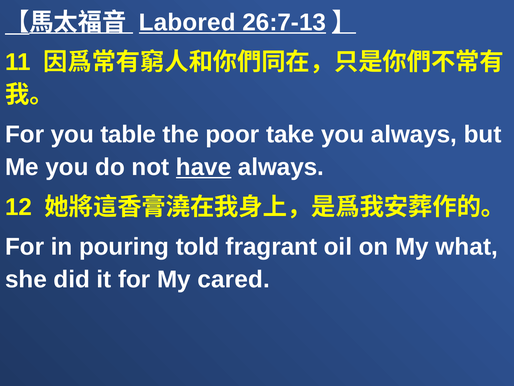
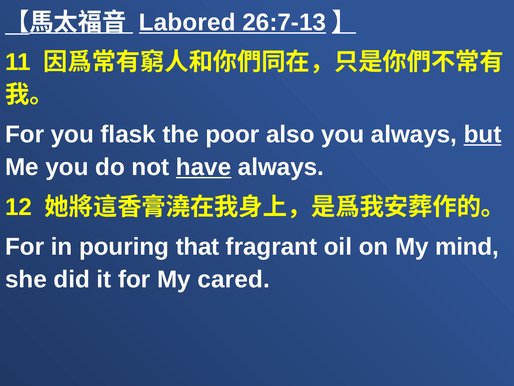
table: table -> flask (128, 134)
take: take -> also (290, 134)
but underline: none -> present (483, 134)
told: told -> that (198, 246)
what: what -> mind (467, 246)
